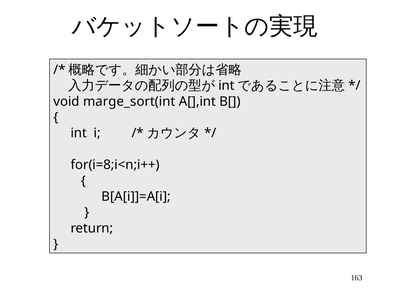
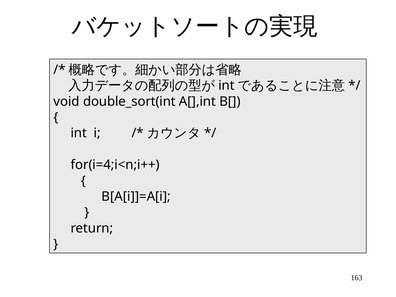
marge_sort(int: marge_sort(int -> double_sort(int (129, 101)
for(i=8;i<n;i++: for(i=8;i<n;i++ -> for(i=4;i<n;i++ (115, 165)
